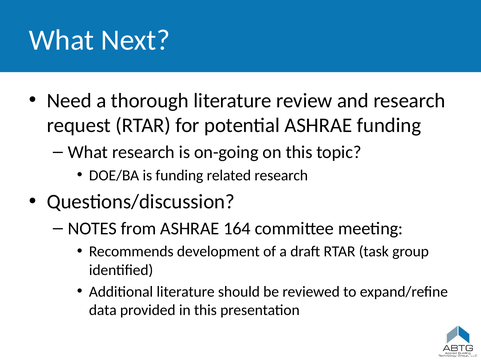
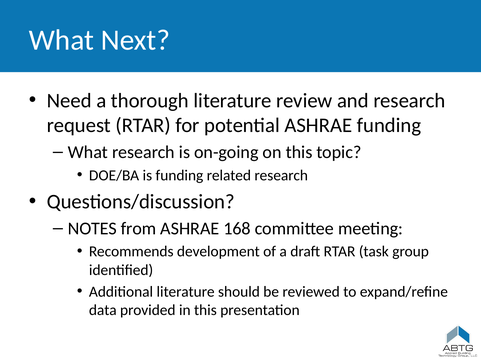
164: 164 -> 168 (237, 228)
